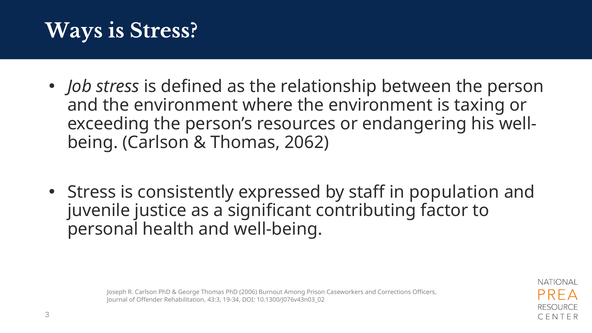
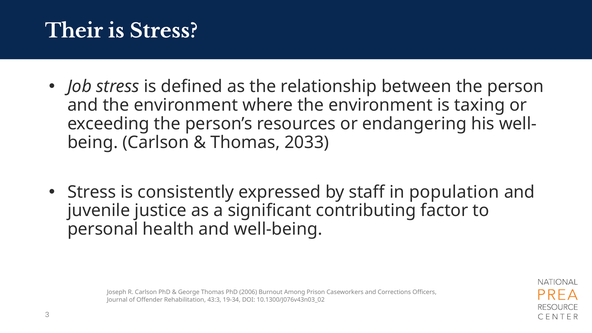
Ways: Ways -> Their (74, 31)
2062: 2062 -> 2033 (307, 142)
